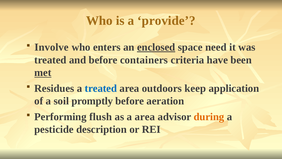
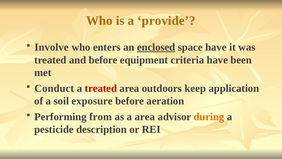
space need: need -> have (216, 47)
containers: containers -> equipment (144, 60)
met underline: present -> none (43, 73)
Residues: Residues -> Conduct (54, 88)
treated colour: blue -> red (101, 88)
promptly: promptly -> exposure (92, 101)
flush: flush -> from (101, 116)
